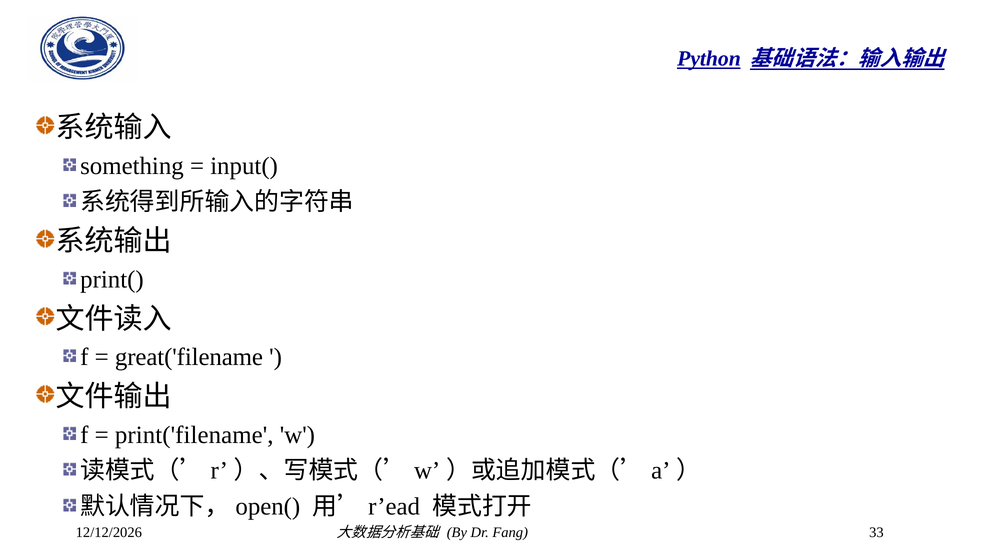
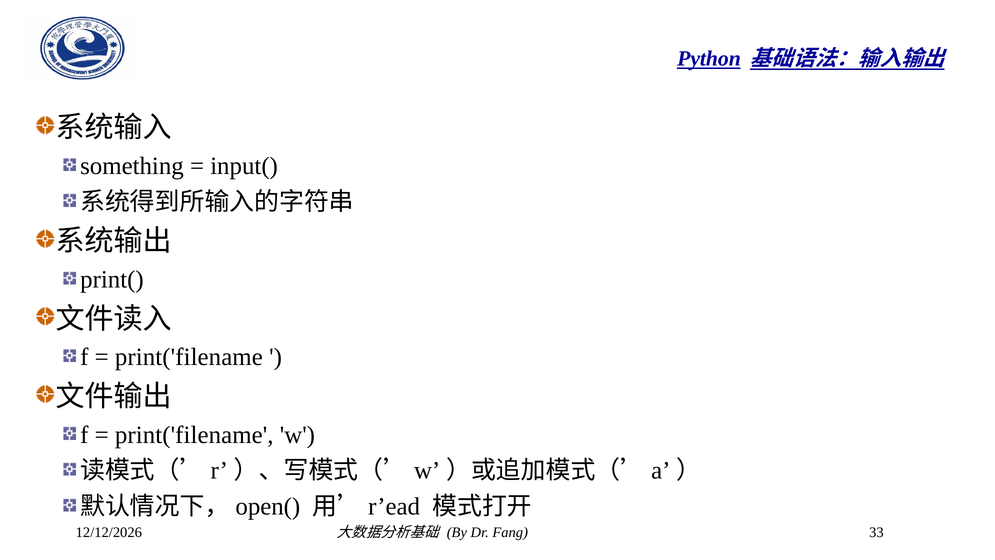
great('filename: great('filename -> print('filename (189, 357)
